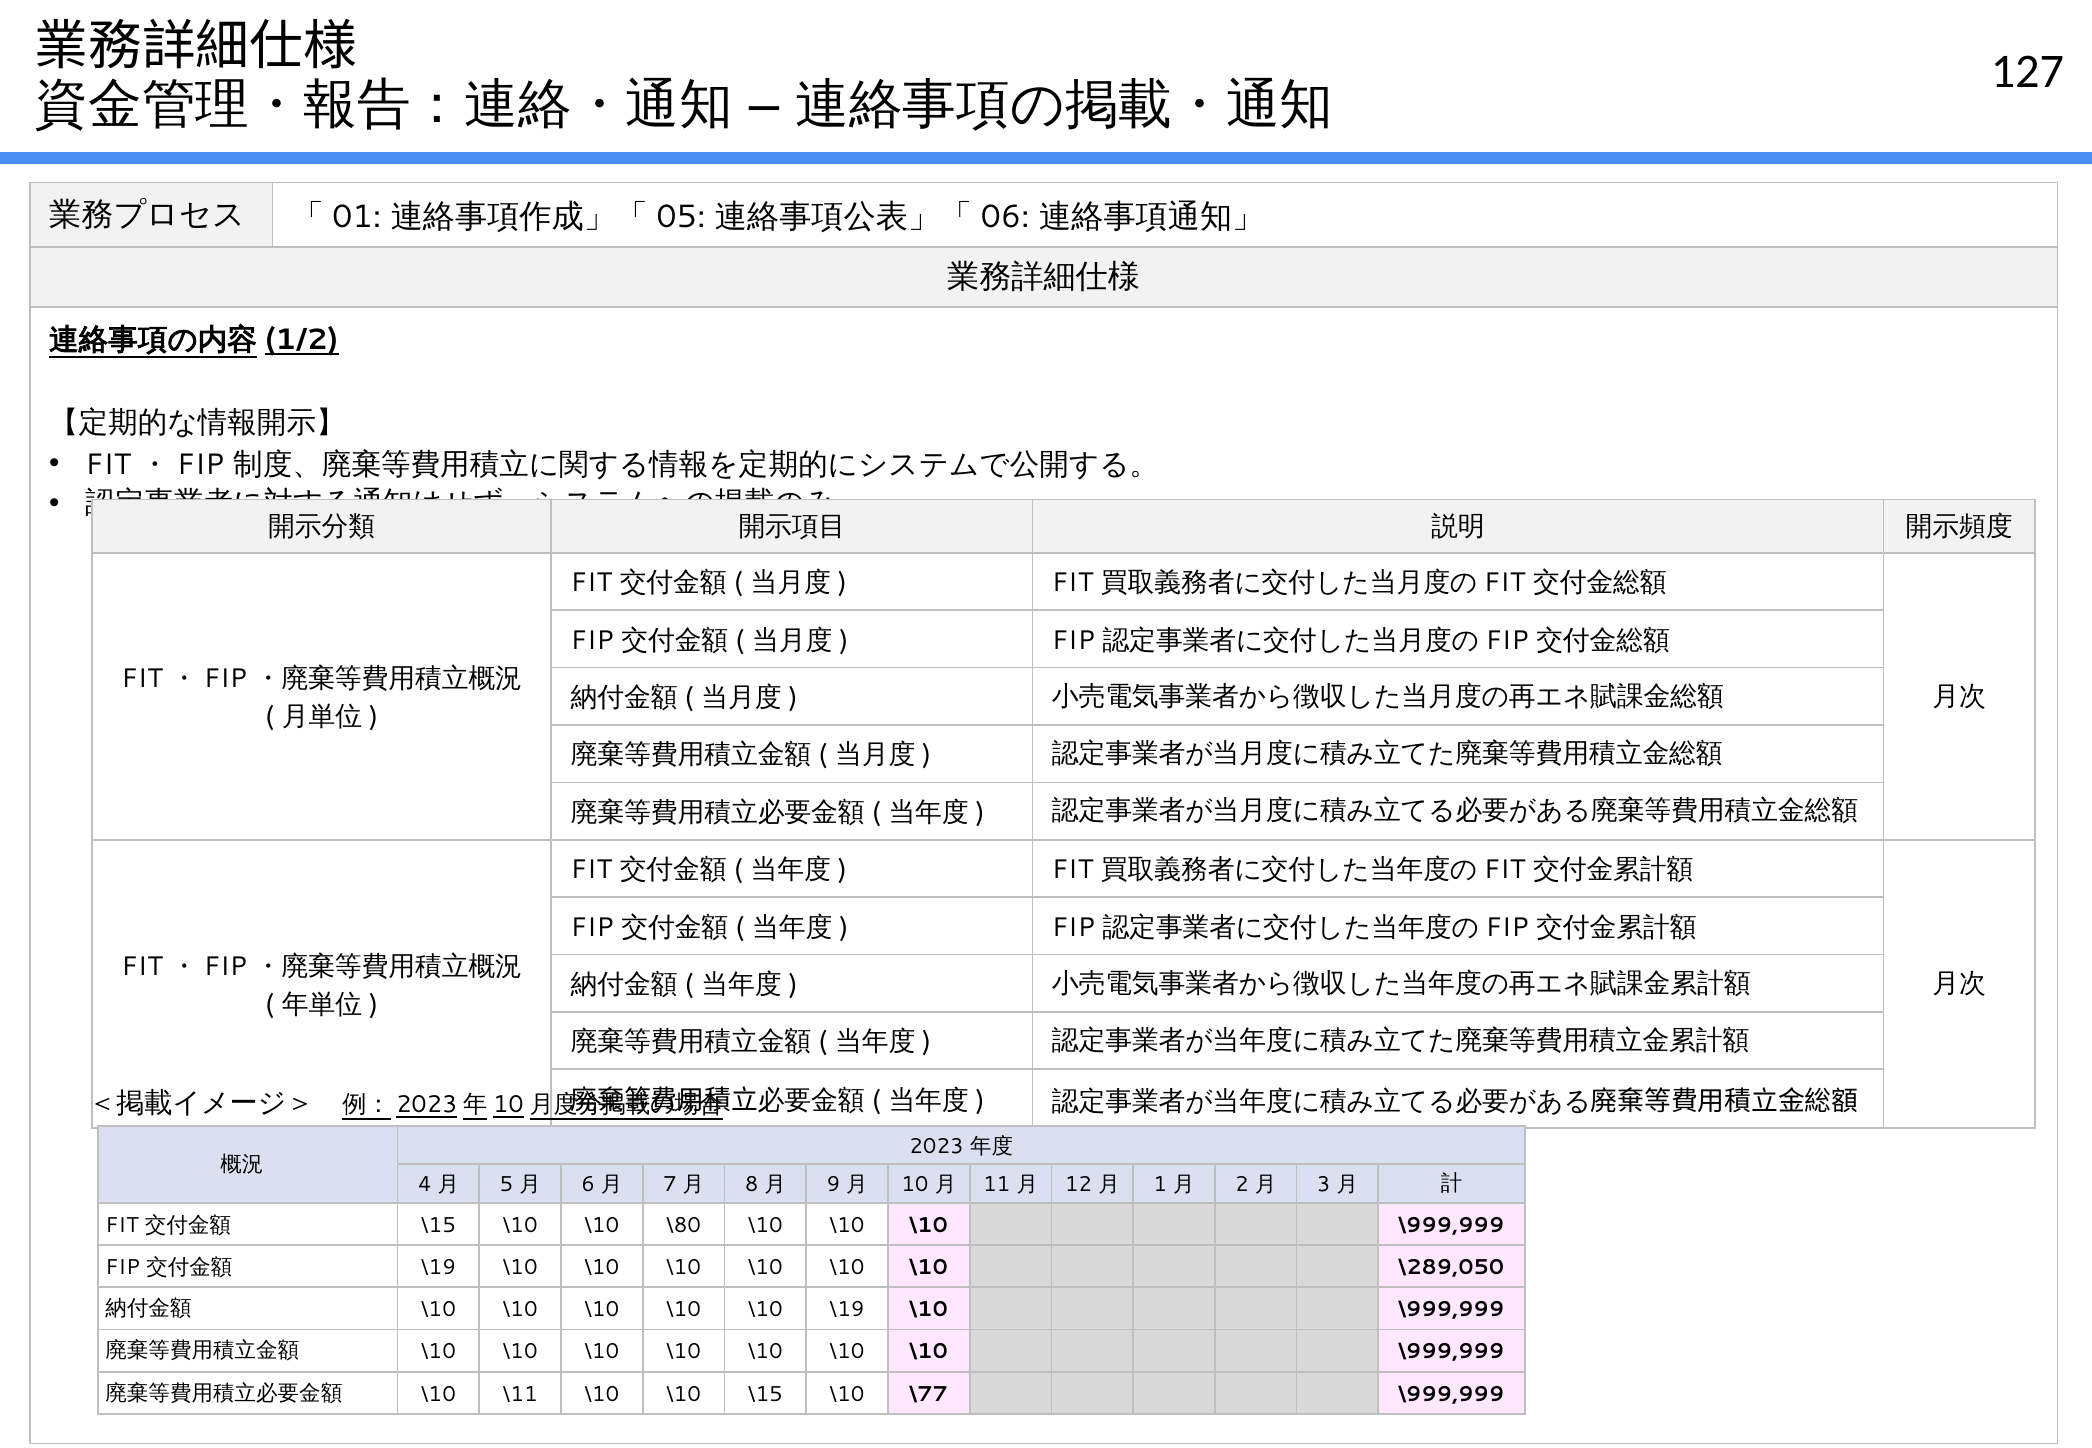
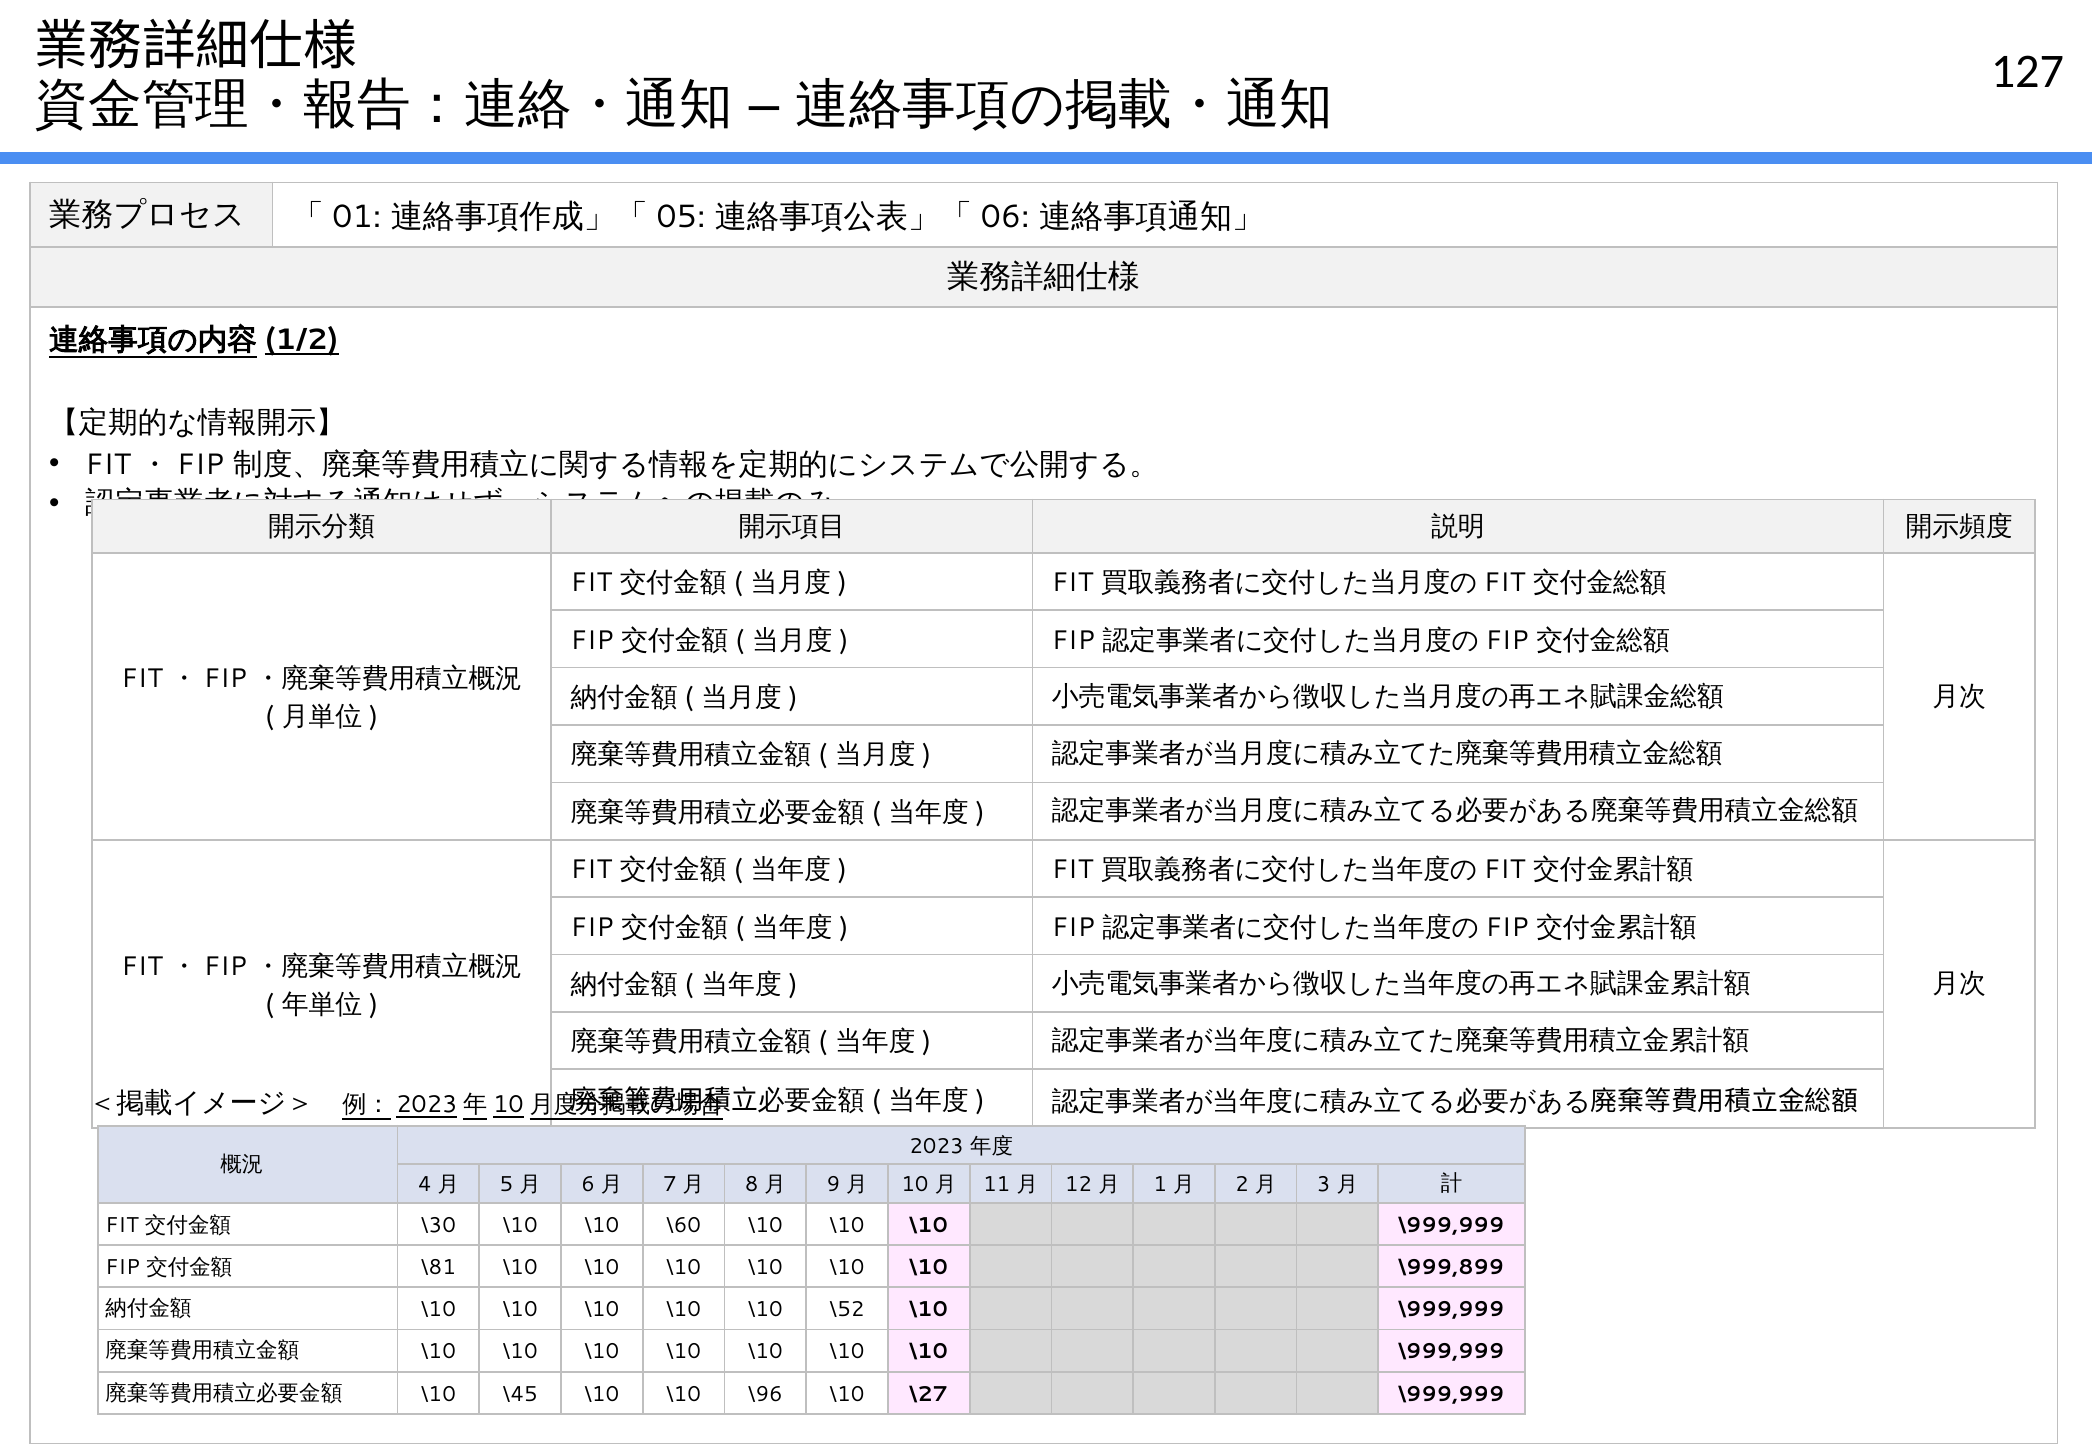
\15: \15 -> \30 (438, 1225)
\80: \80 -> \60 (684, 1225)
\19: \19 -> \81 (438, 1267)
\289,050: \289,050 -> \999,899 (1452, 1267)
\10 \19: \19 -> \52 (847, 1310)
\11: \11 -> \45 (520, 1394)
\10 \15: \15 -> \96 (765, 1394)
\77: \77 -> \27 (929, 1394)
